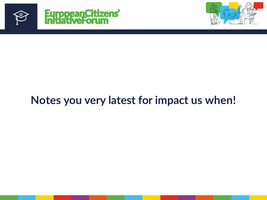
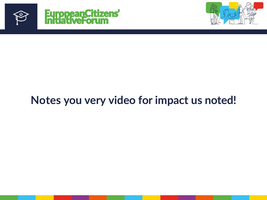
latest: latest -> video (122, 100)
when: when -> noted (221, 100)
